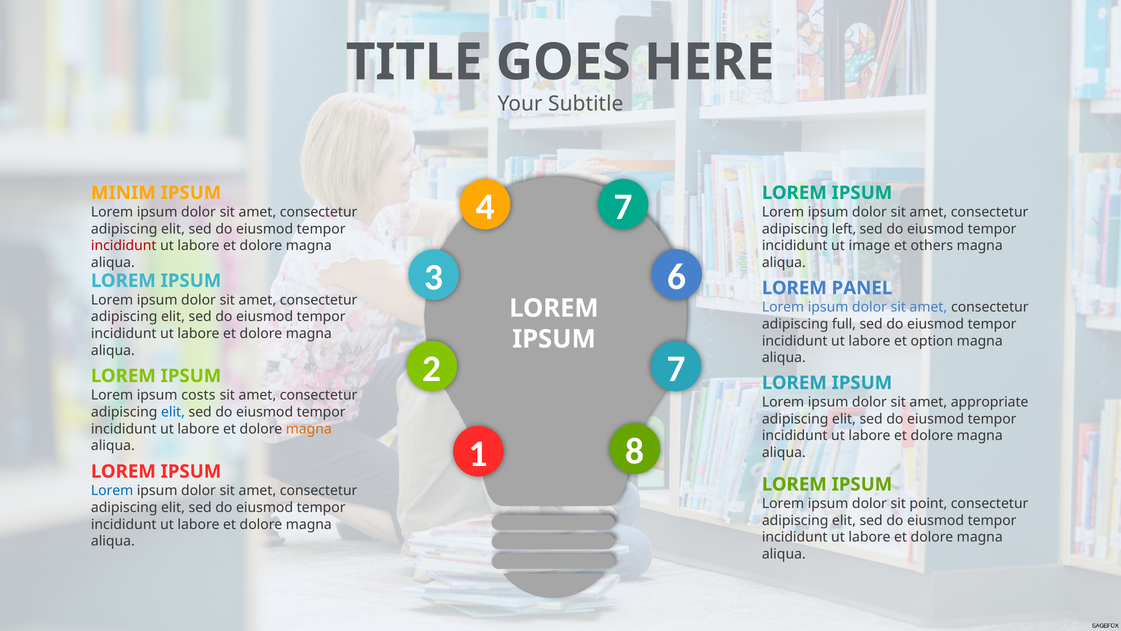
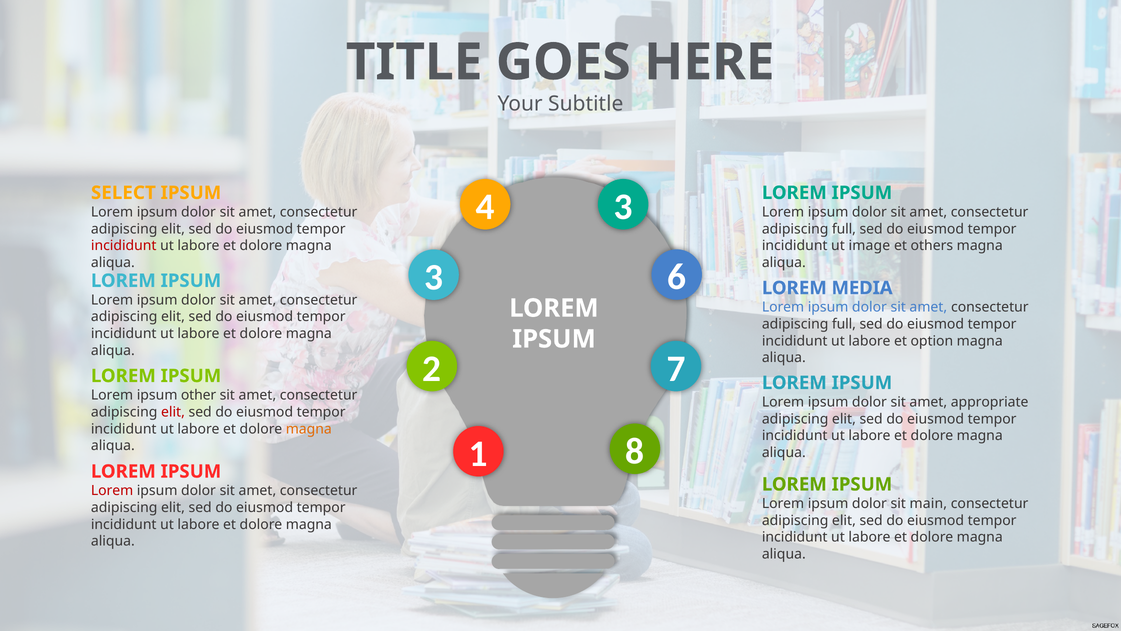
MINIM: MINIM -> SELECT (123, 193)
4 7: 7 -> 3 (623, 207)
left: left -> full (844, 229)
PANEL: PANEL -> MEDIA (862, 288)
costs: costs -> other (199, 395)
elit colour: blue -> red (173, 412)
Lorem colour: blue -> red (112, 490)
point: point -> main (928, 503)
